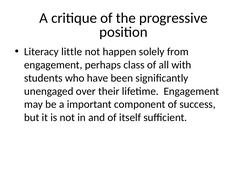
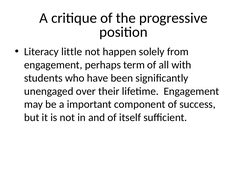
class: class -> term (134, 65)
